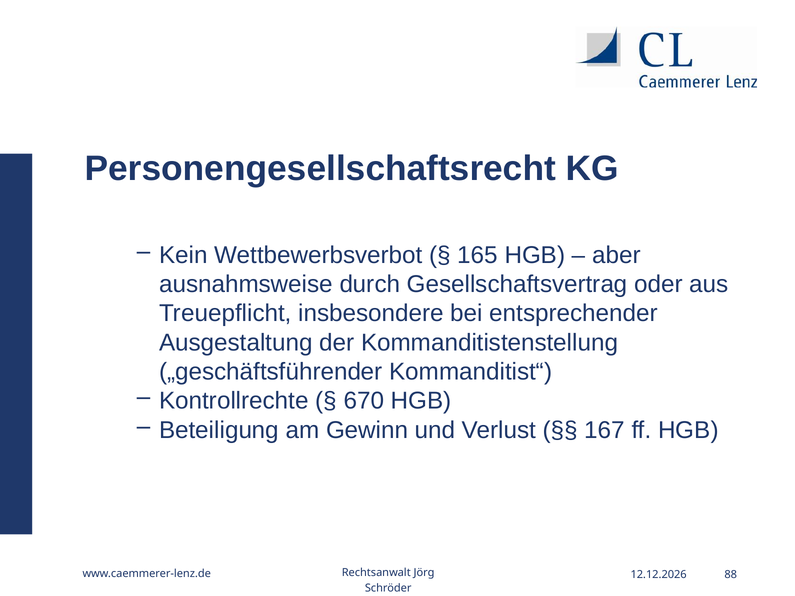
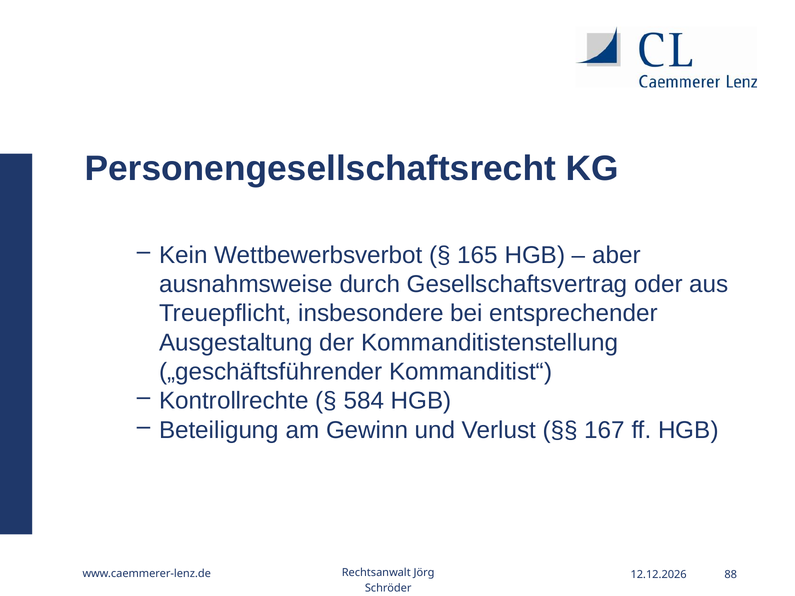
670: 670 -> 584 (364, 401)
